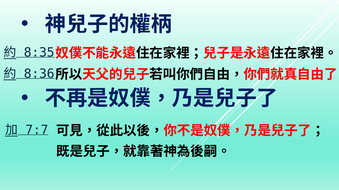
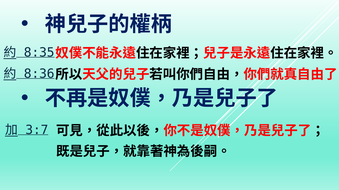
7:7: 7:7 -> 3:7 (37, 131)
